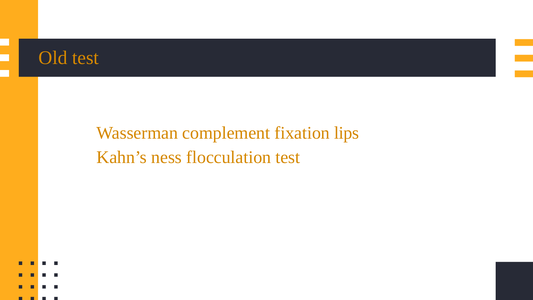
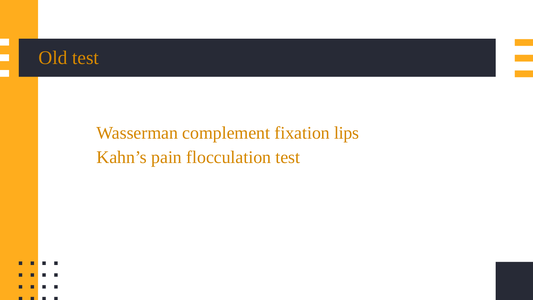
ness: ness -> pain (167, 157)
